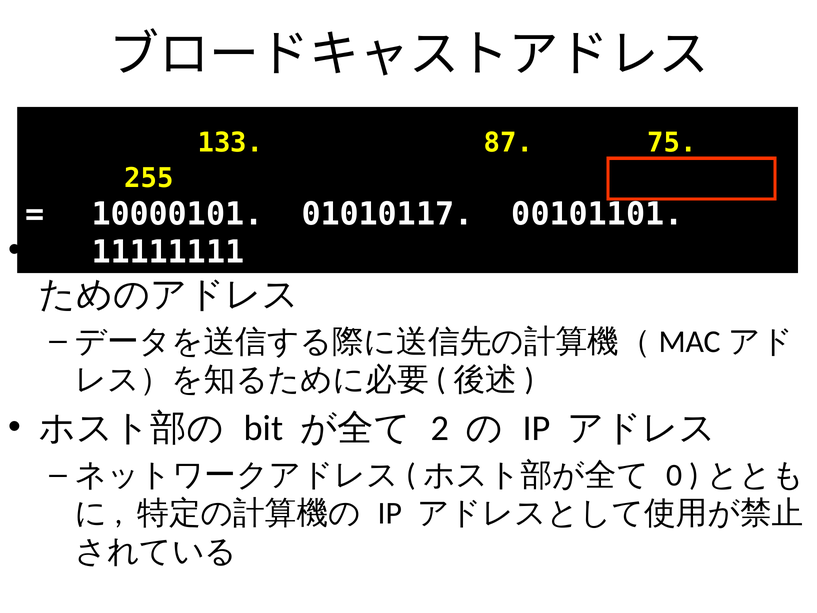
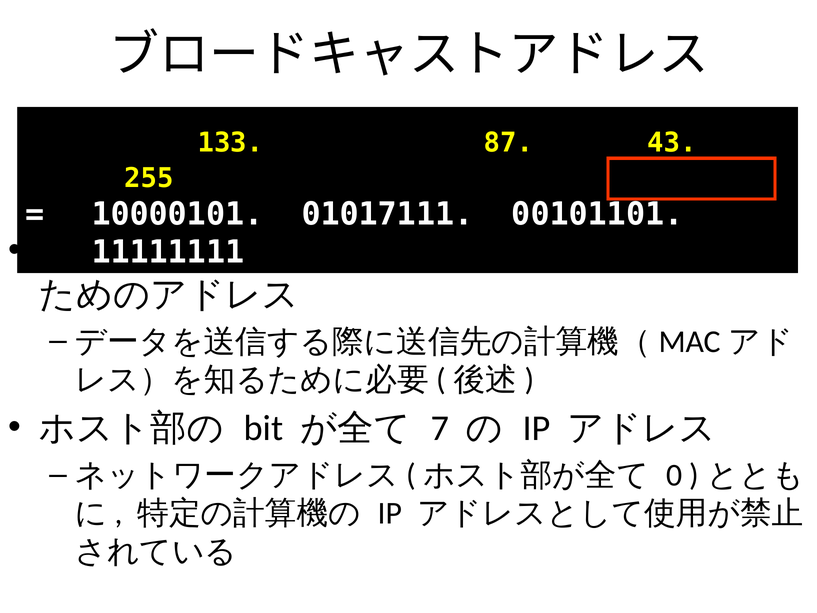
75: 75 -> 43 (672, 143)
01010117: 01010117 -> 01017111 (387, 214)
2: 2 -> 7 (440, 428)
